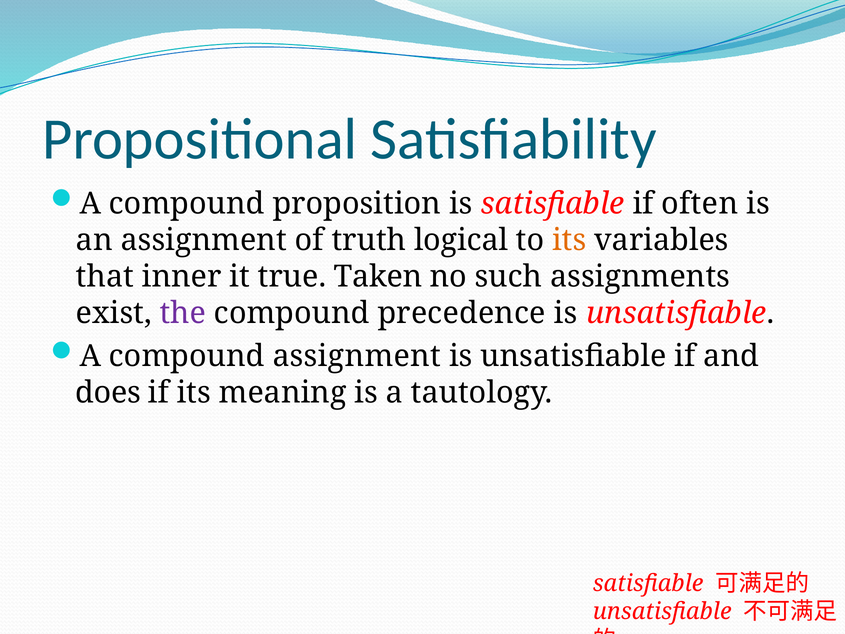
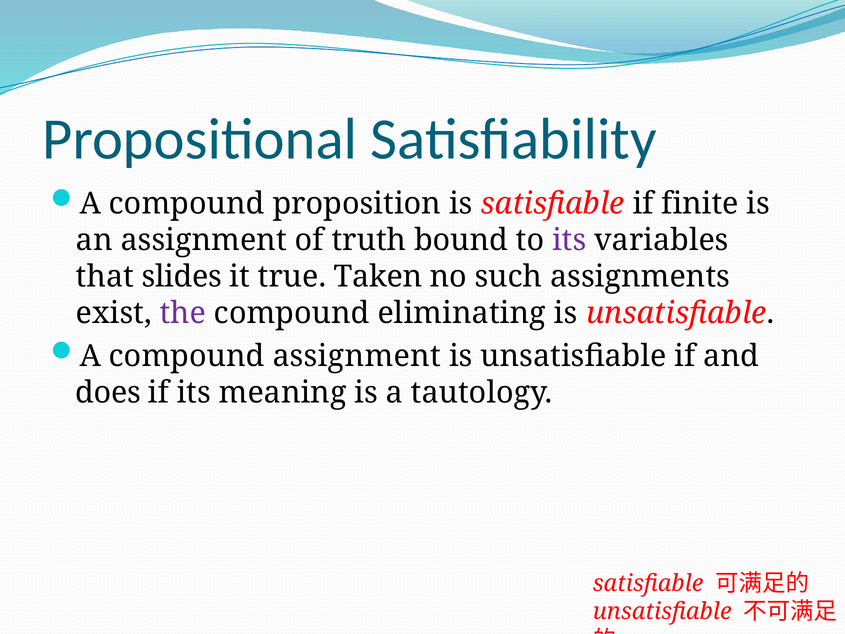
often: often -> finite (700, 203)
logical: logical -> bound (461, 240)
its colour: orange -> purple (569, 240)
inner: inner -> slides (182, 277)
precedence: precedence -> eliminating (462, 313)
